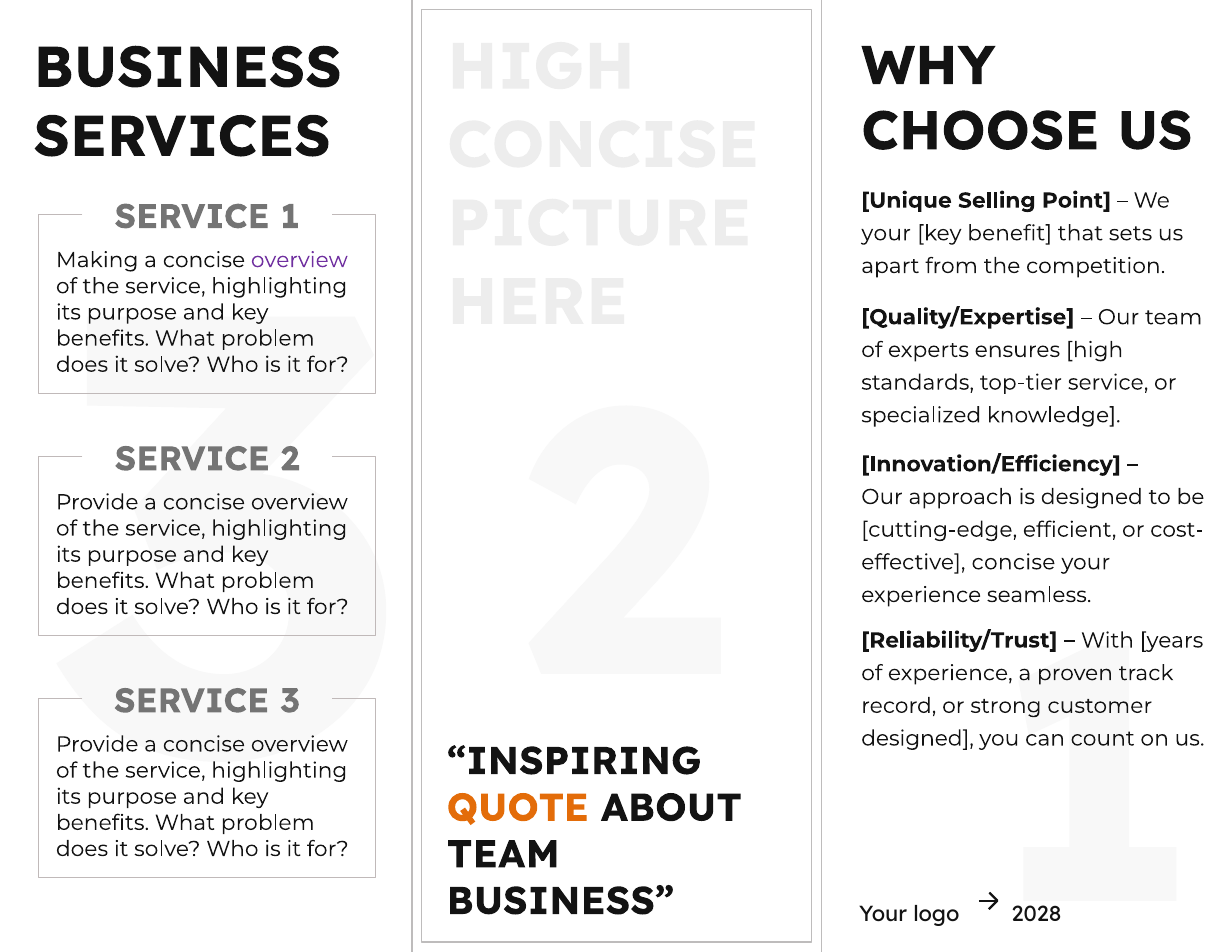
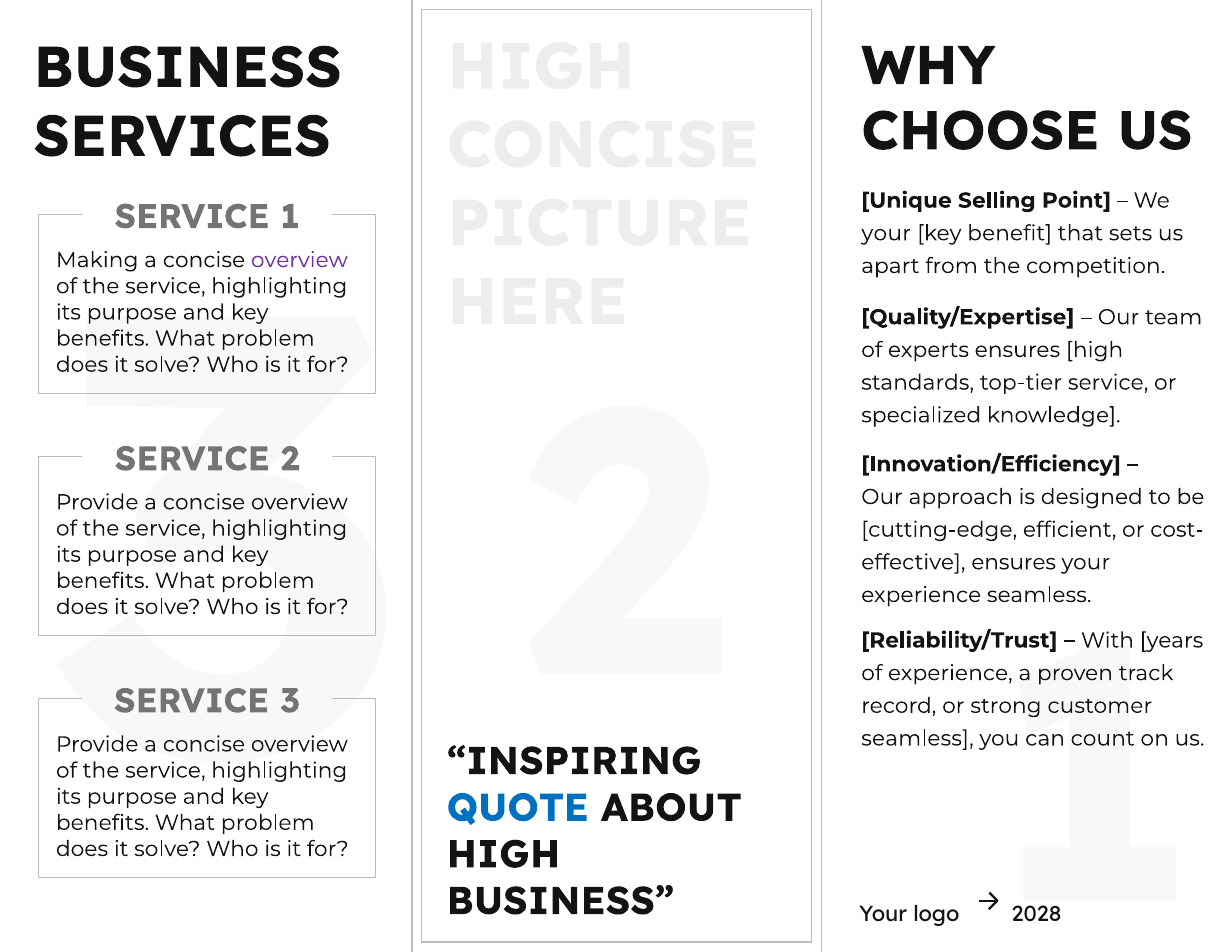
concise: concise -> ensures (1014, 562)
designed: designed -> seamless (917, 738)
QUOTE colour: orange -> blue (518, 808)
TEAM: TEAM -> HIGH (503, 855)
